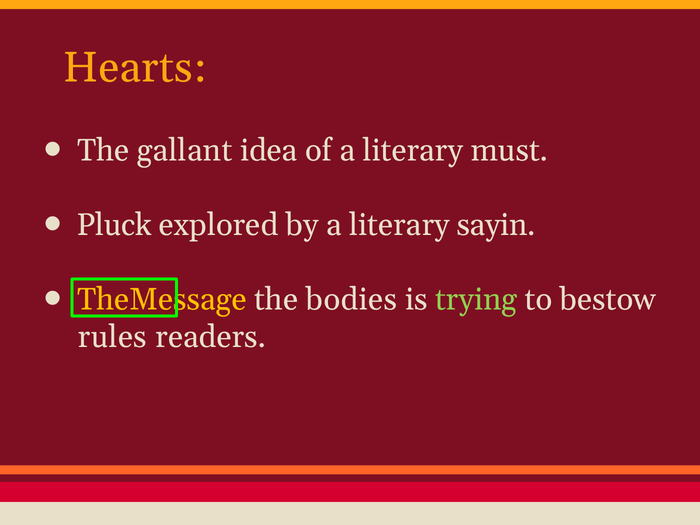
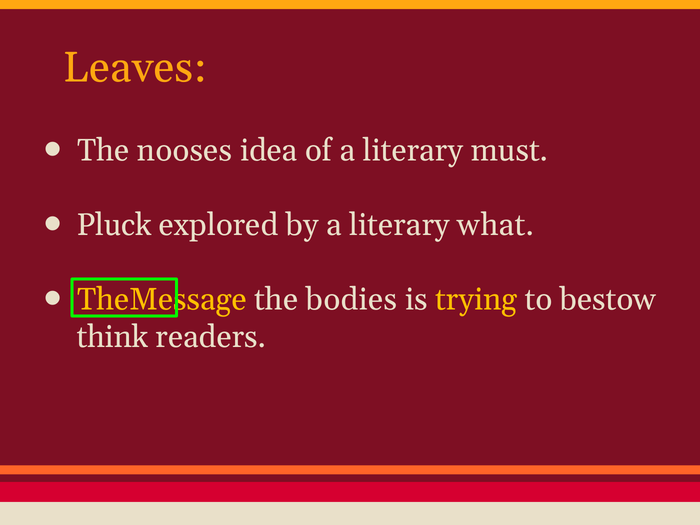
Hearts: Hearts -> Leaves (135, 68)
gallant: gallant -> nooses (185, 150)
sayin: sayin -> what (496, 225)
trying colour: light green -> yellow (476, 300)
rules: rules -> think (113, 337)
